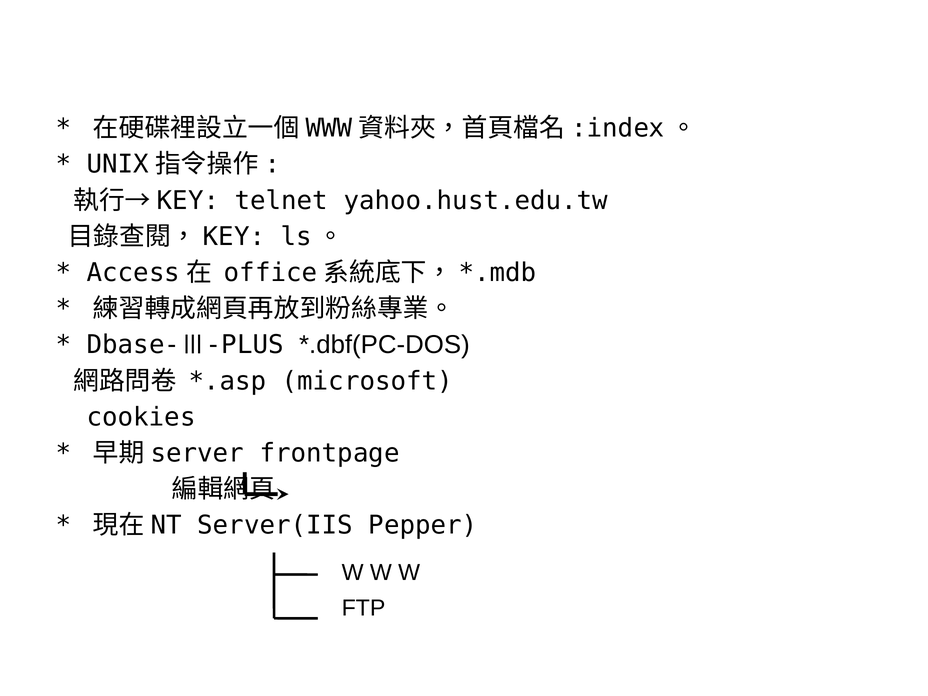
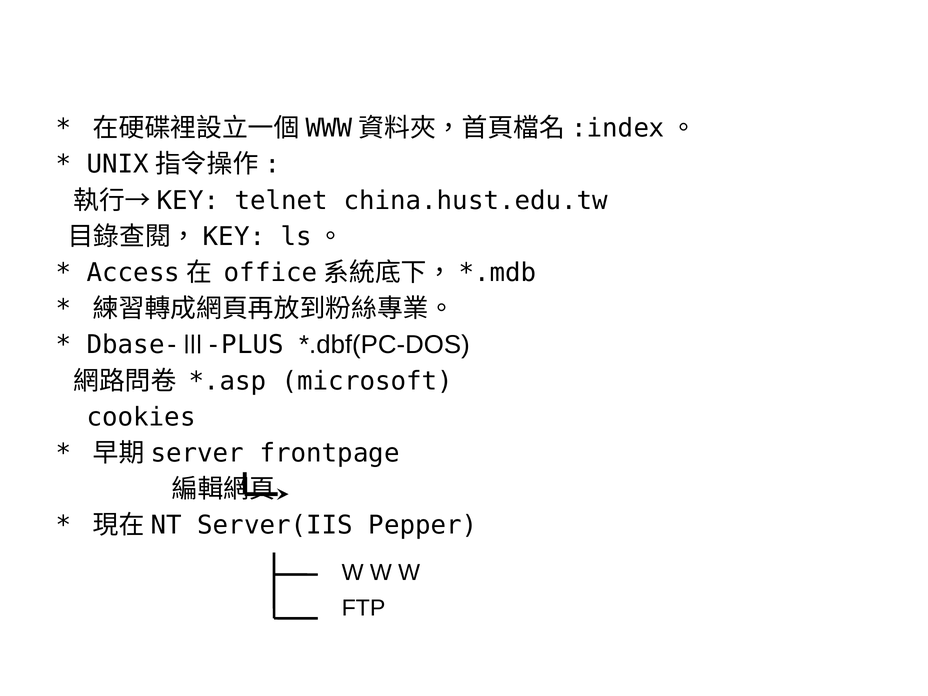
yahoo.hust.edu.tw: yahoo.hust.edu.tw -> china.hust.edu.tw (476, 201)
